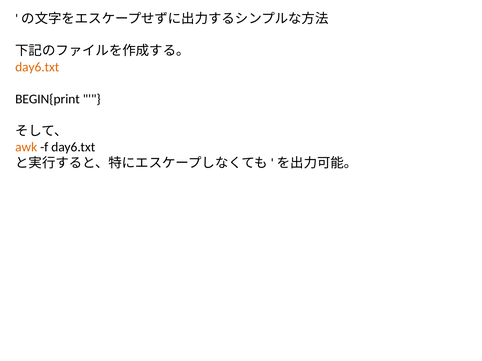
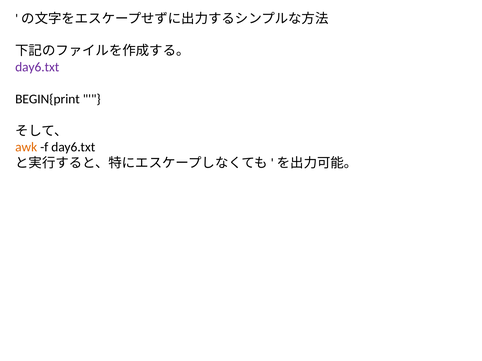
day6.txt colour: orange -> purple (37, 67)
